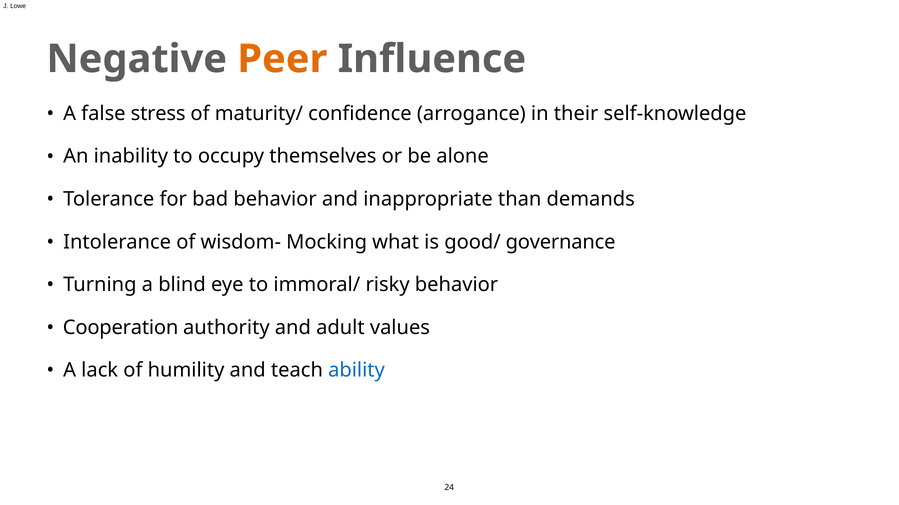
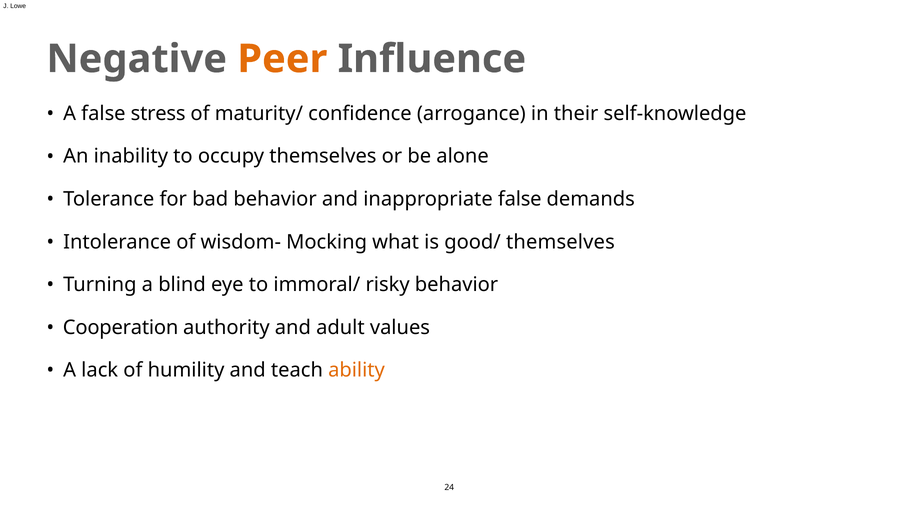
inappropriate than: than -> false (520, 199)
good/ governance: governance -> themselves (560, 242)
ability colour: blue -> orange (356, 371)
